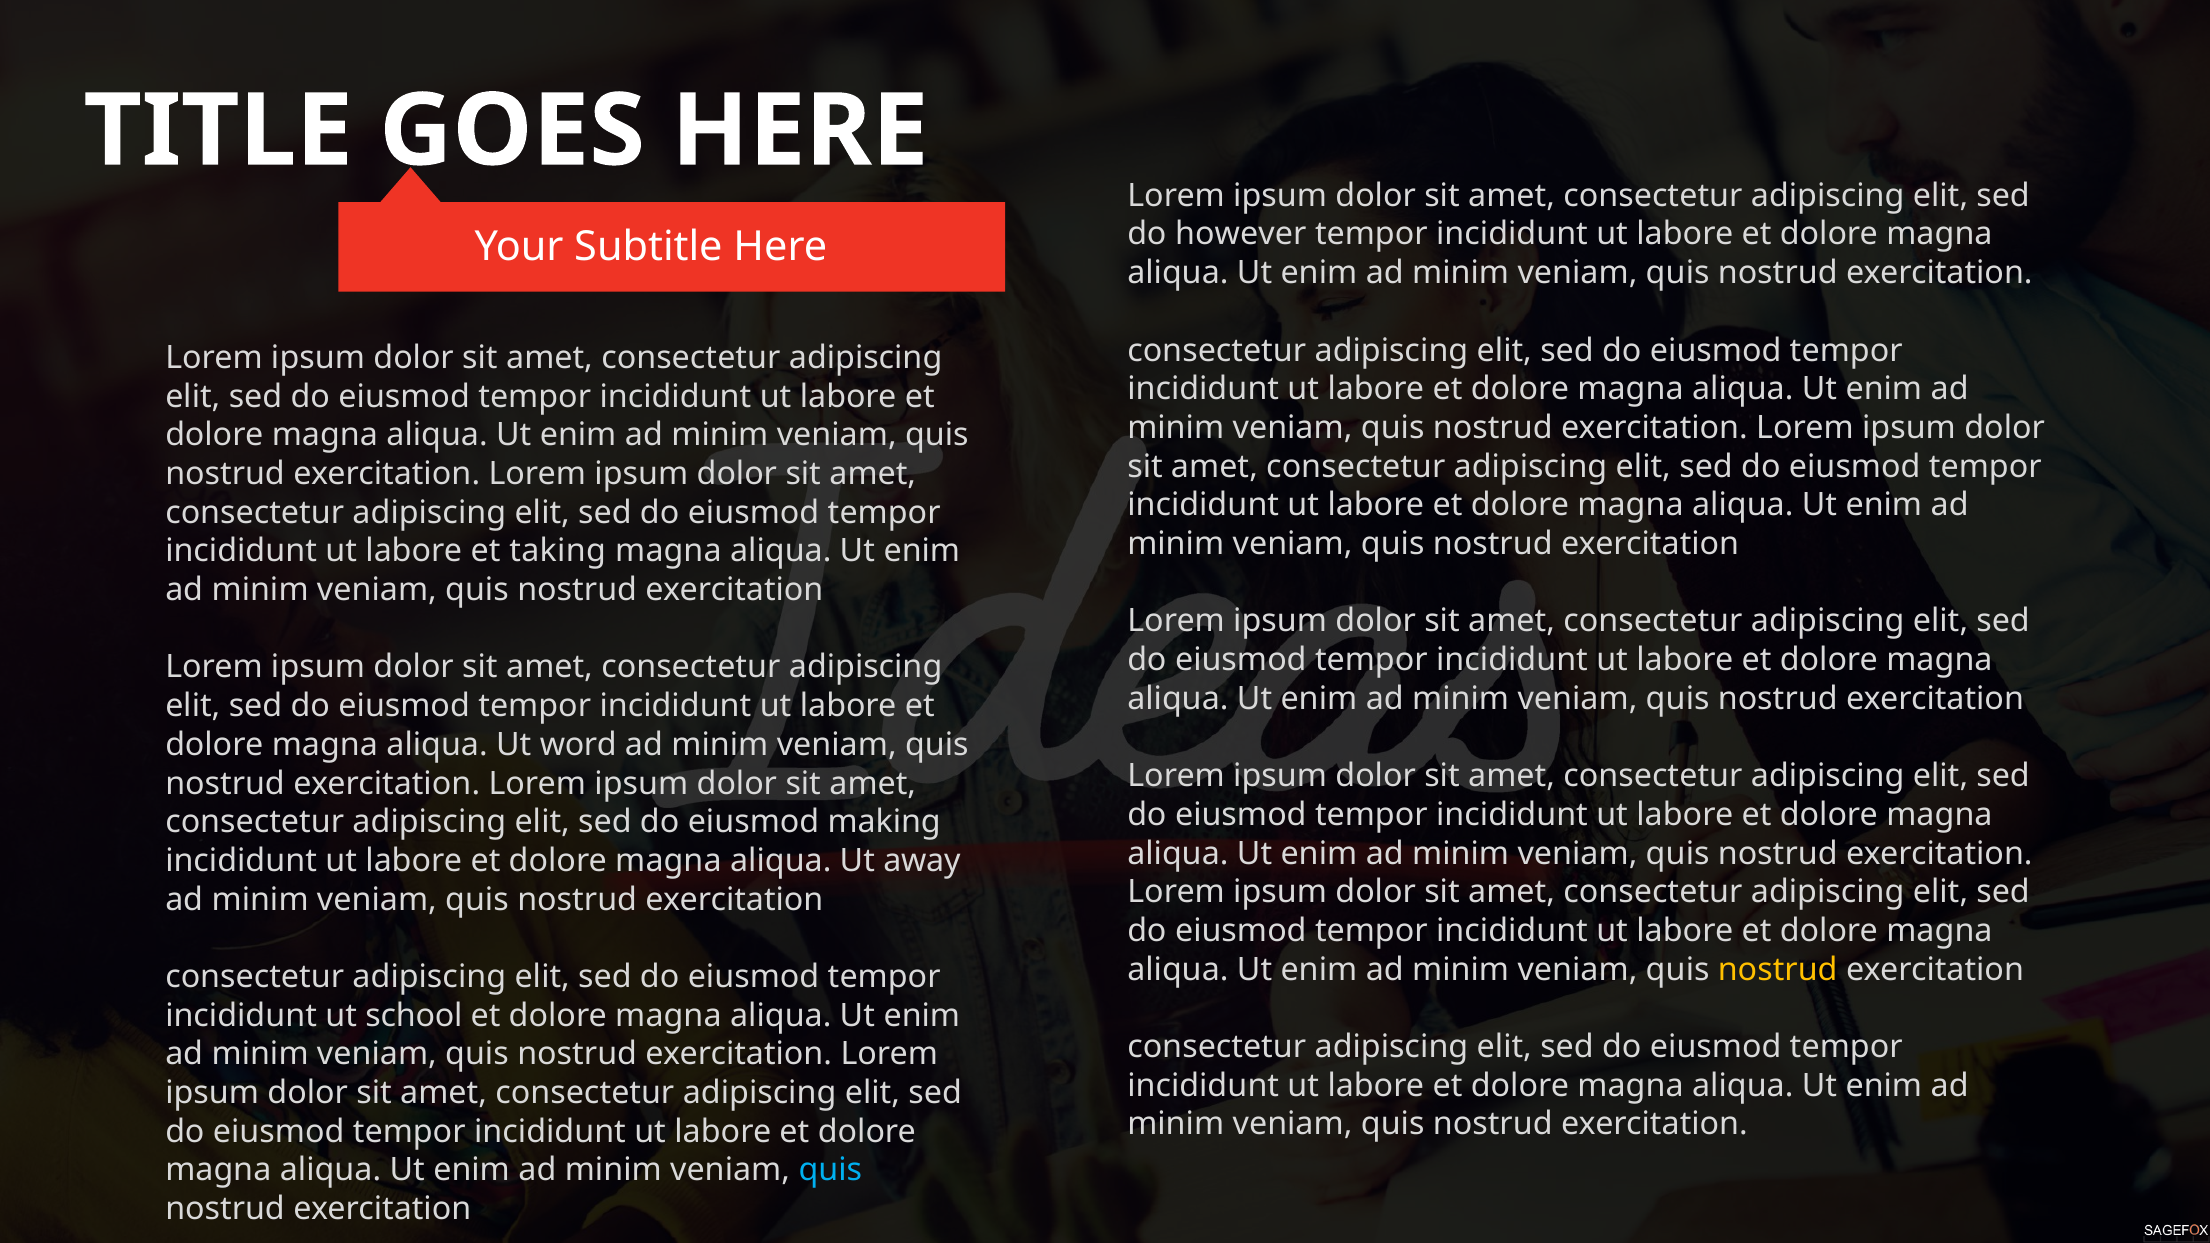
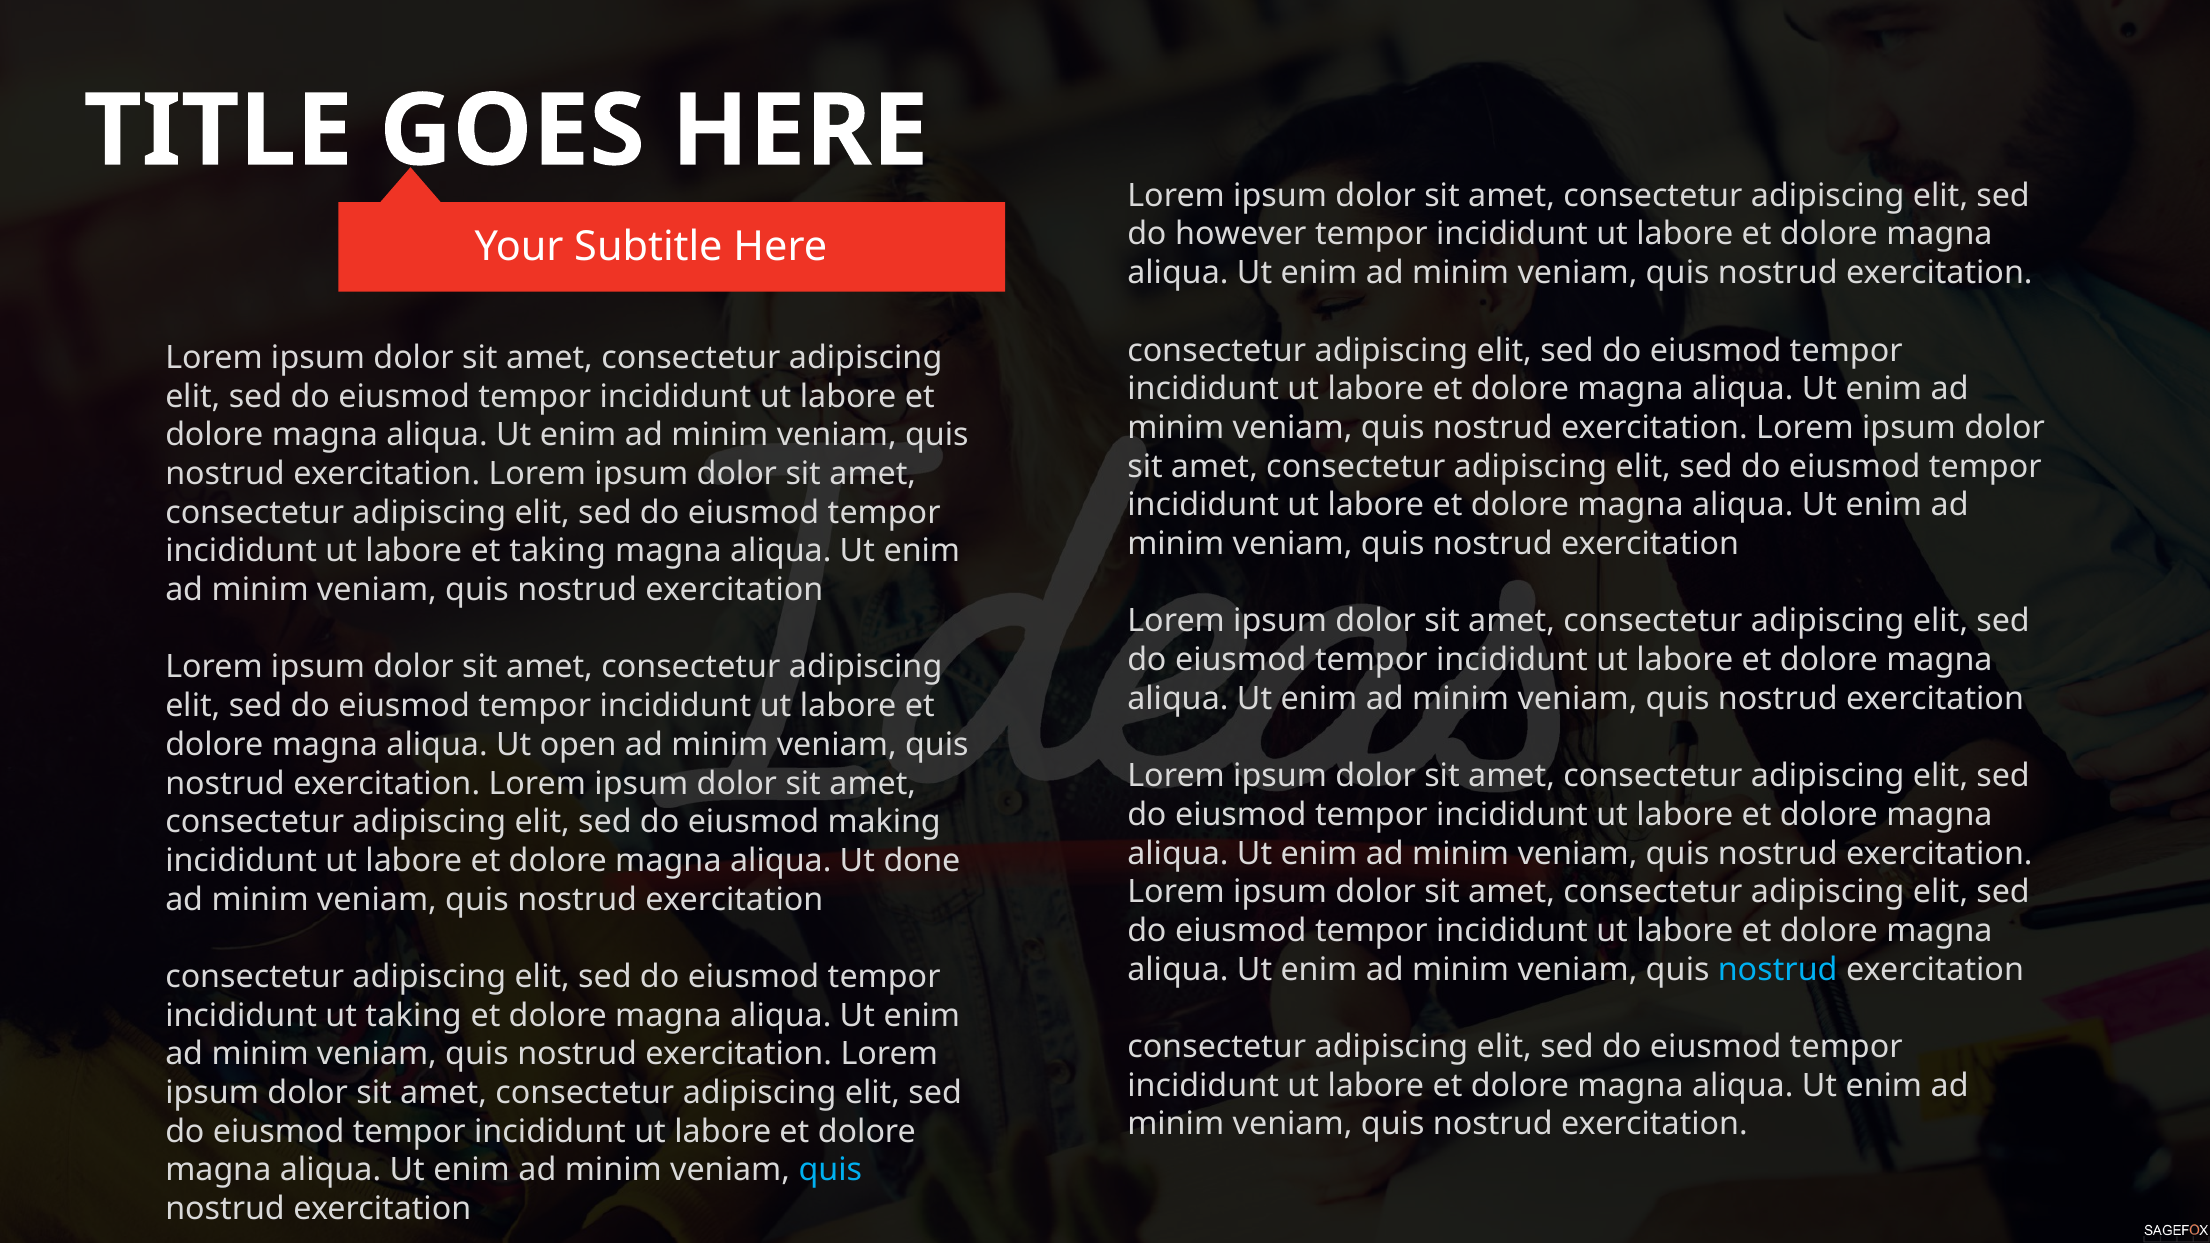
word: word -> open (578, 745)
away: away -> done (922, 861)
nostrud colour: yellow -> light blue (1778, 970)
ut school: school -> taking (414, 1016)
